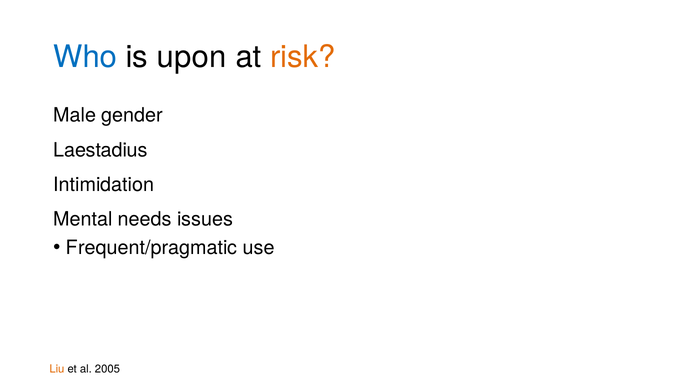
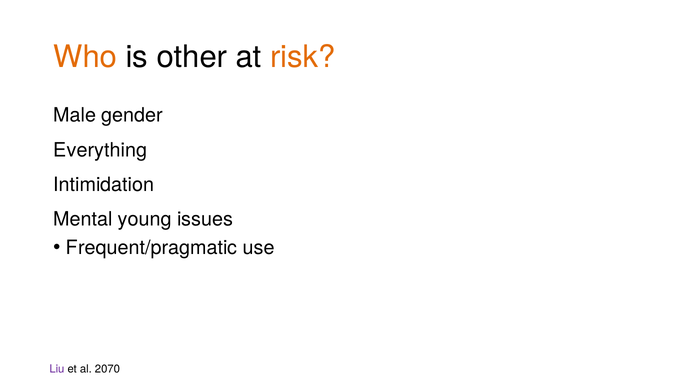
Who colour: blue -> orange (85, 57)
upon: upon -> other (192, 57)
Laestadius: Laestadius -> Everything (100, 150)
needs: needs -> young (145, 219)
Liu colour: orange -> purple (57, 369)
2005: 2005 -> 2070 (107, 369)
